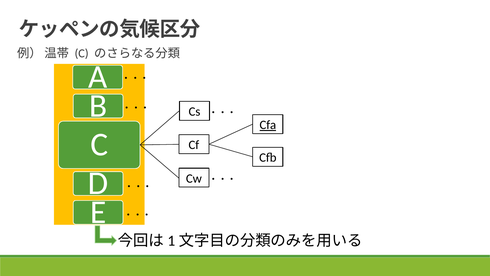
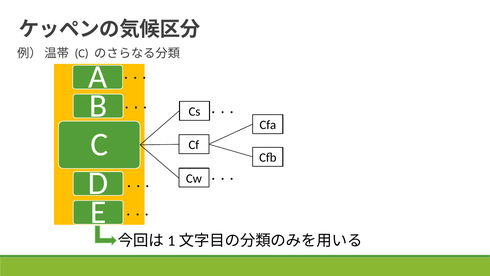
Cfa underline: present -> none (268, 125)
